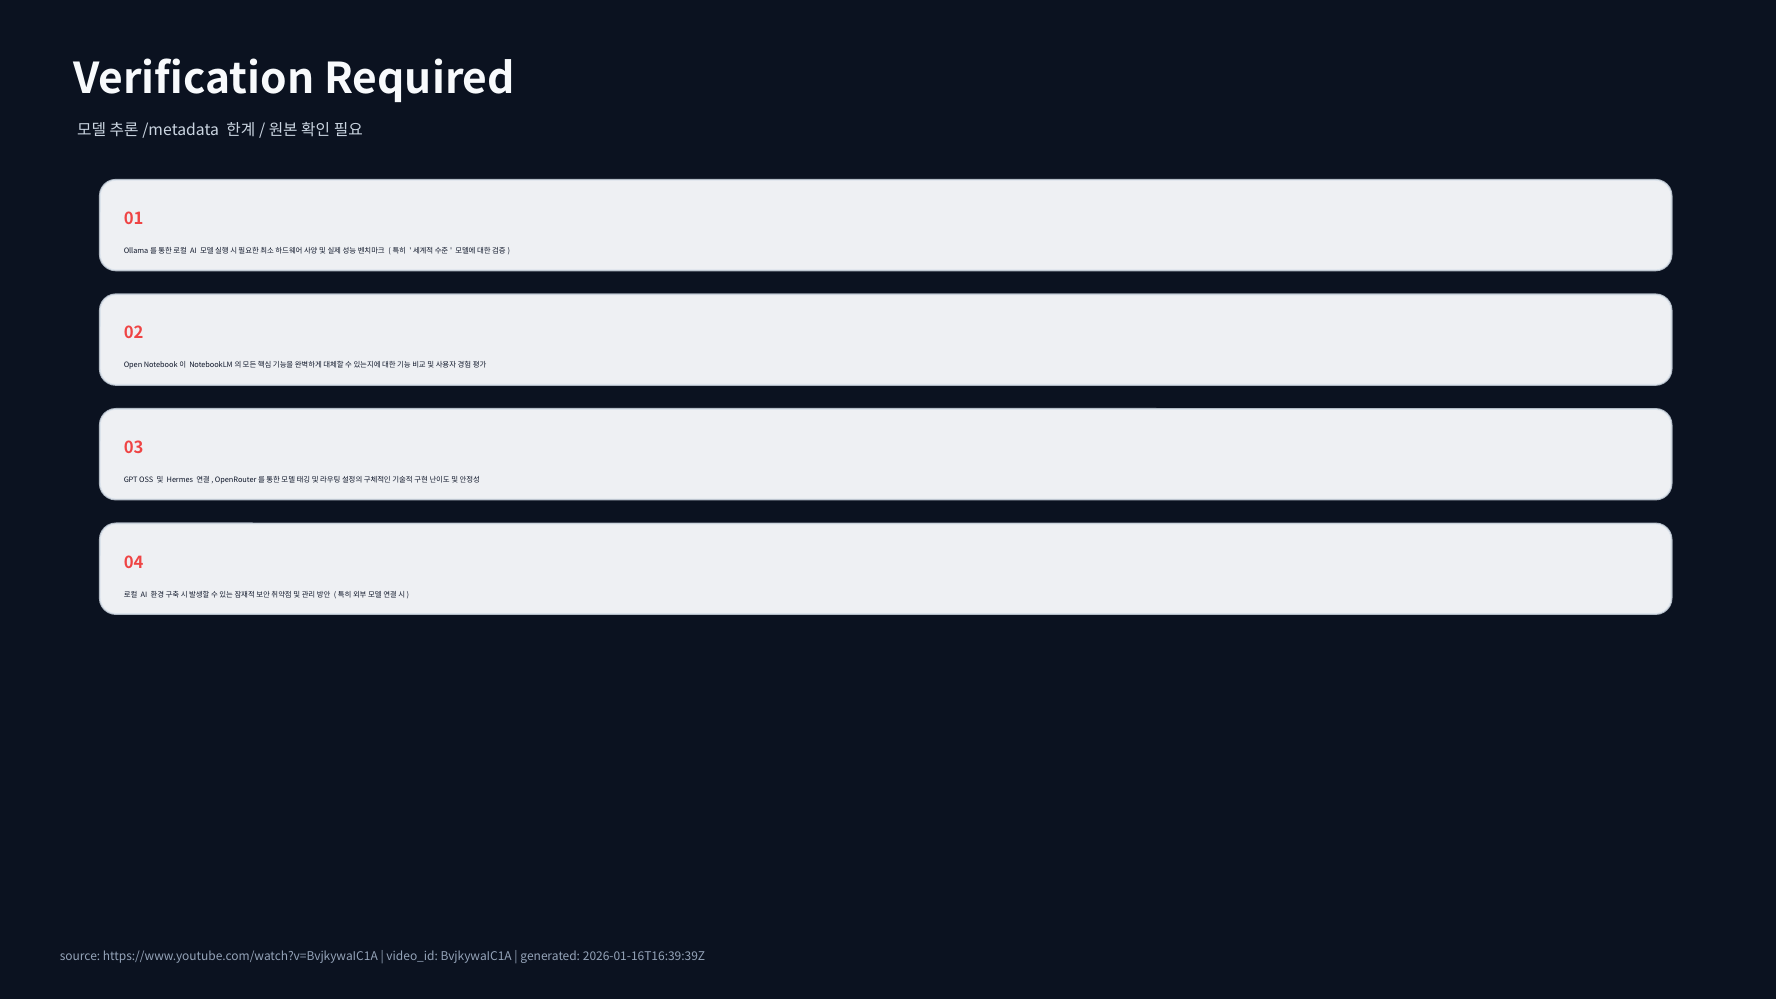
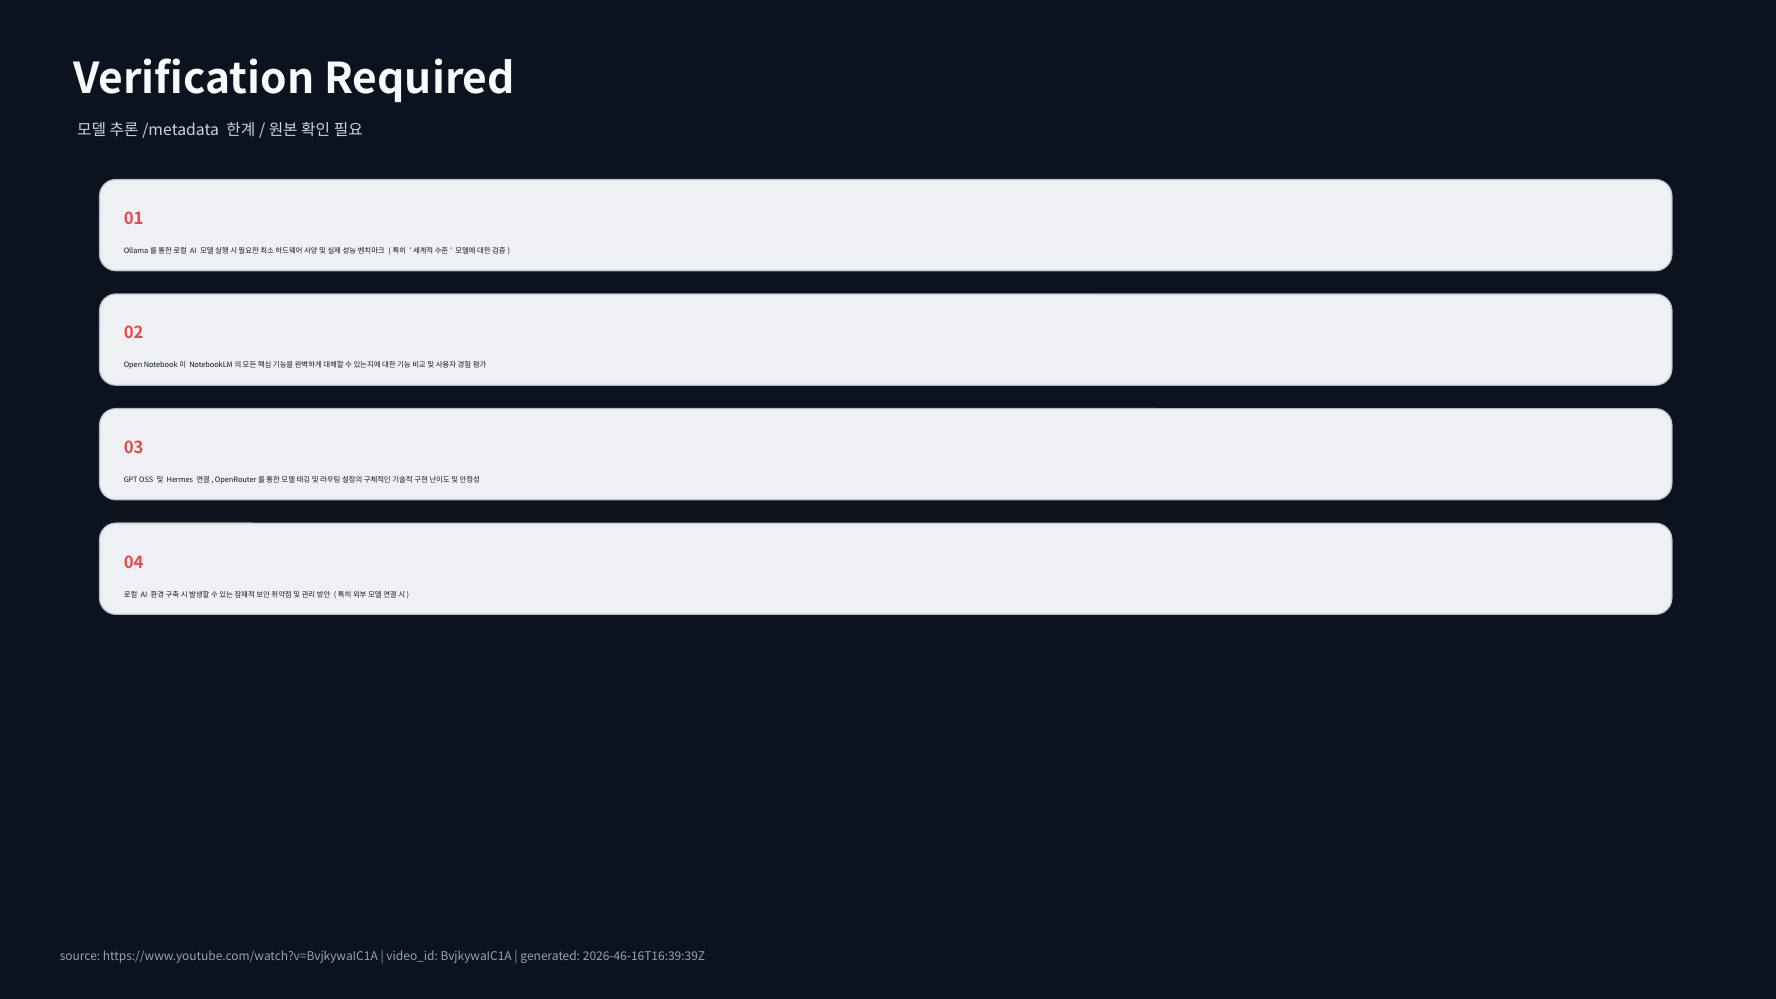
2026-01-16T16:39:39Z: 2026-01-16T16:39:39Z -> 2026-46-16T16:39:39Z (644, 957)
